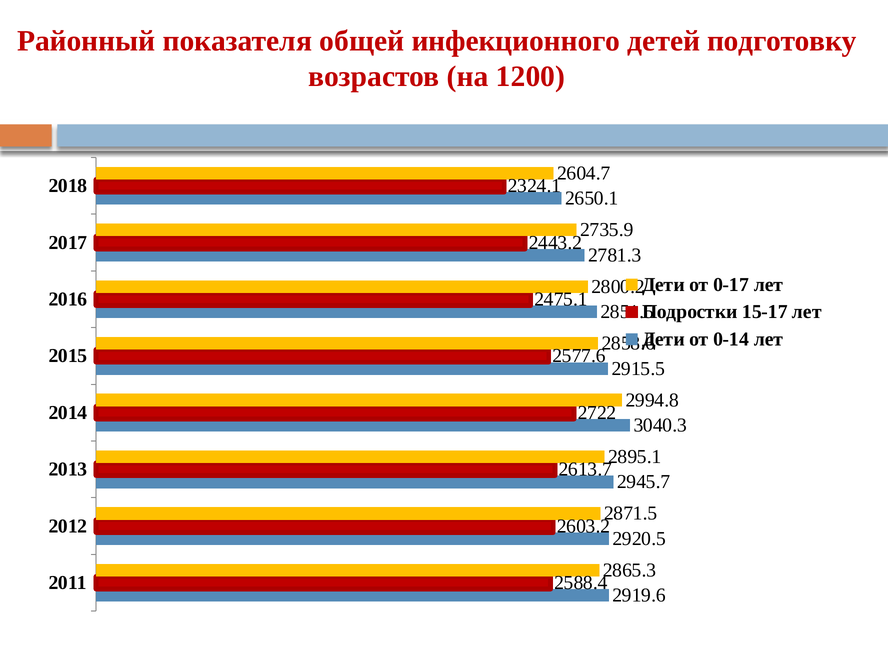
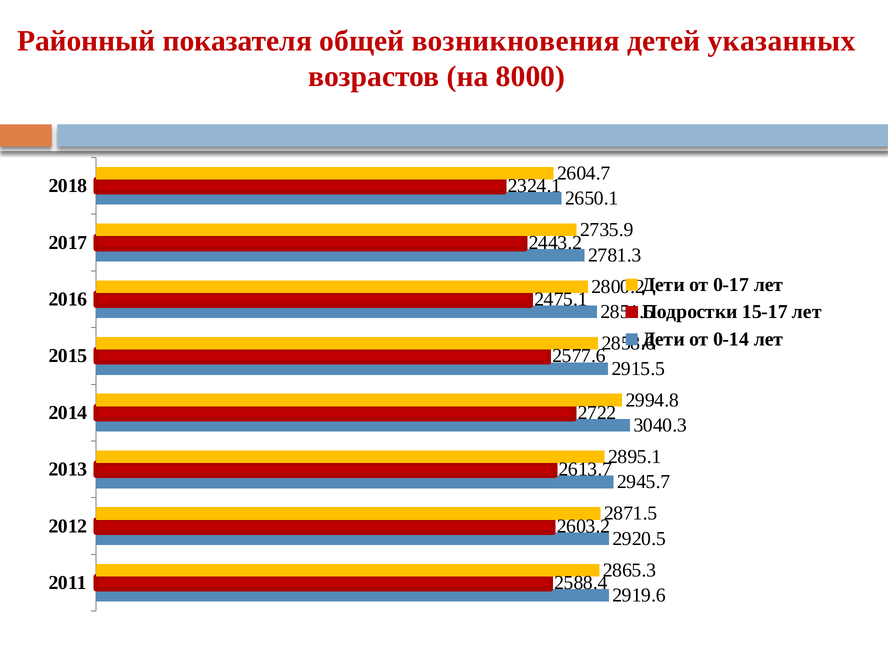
инфекционного: инфекционного -> возникновения (516, 41)
подготовку: подготовку -> указанных (782, 41)
1200: 1200 -> 8000 (530, 76)
